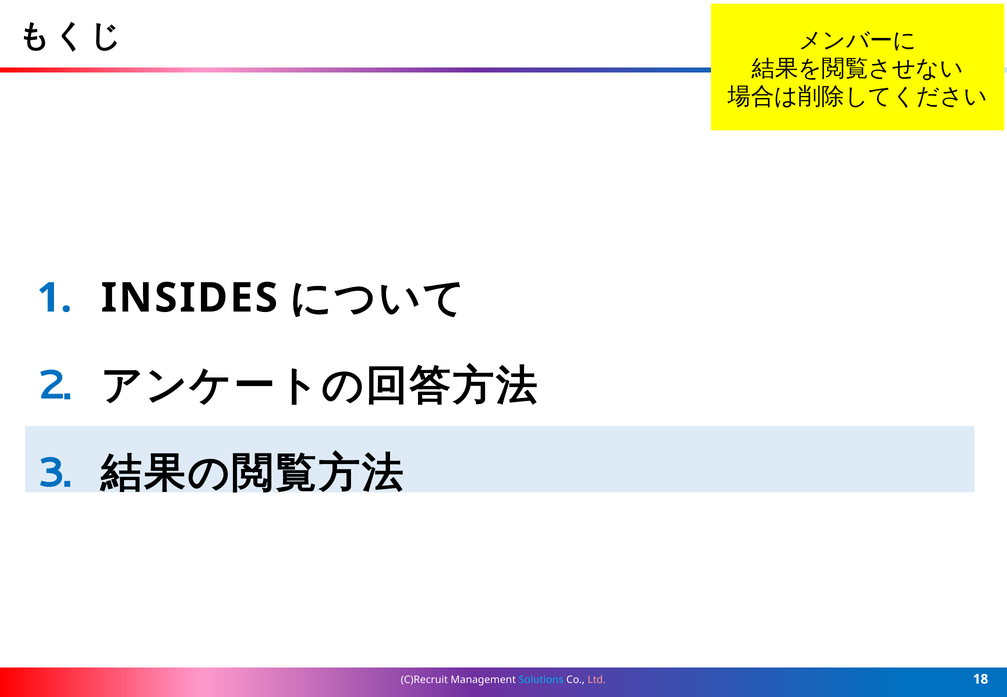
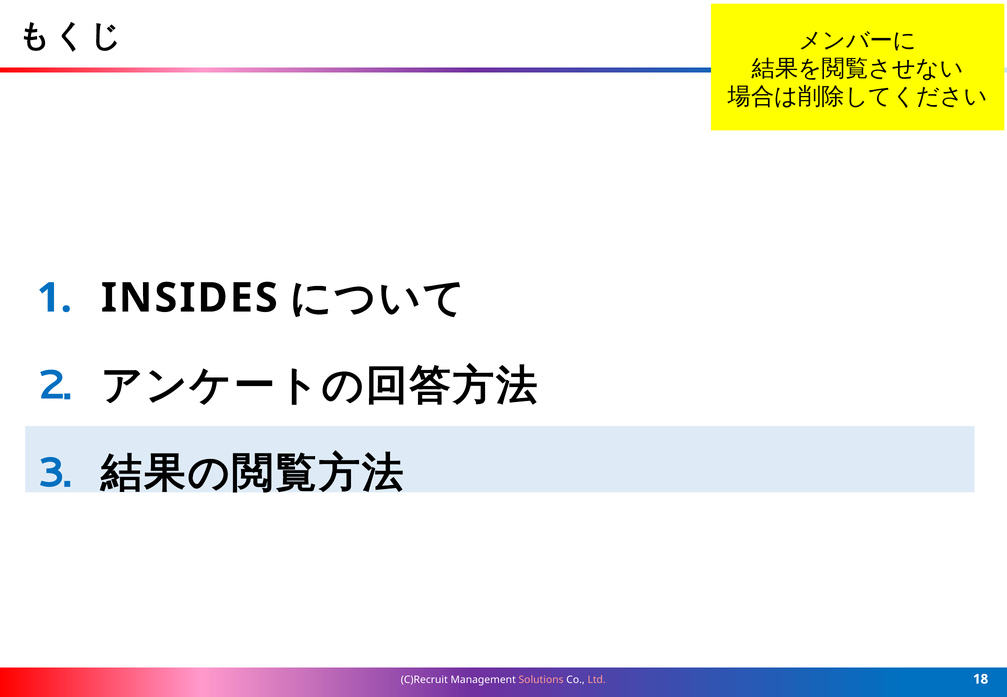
Solutions colour: light blue -> pink (541, 680)
